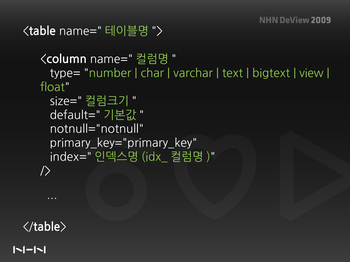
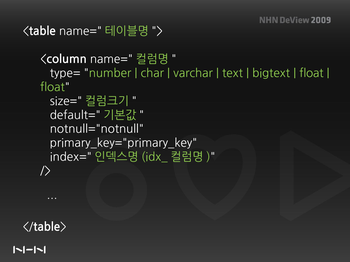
view: view -> float (311, 73)
